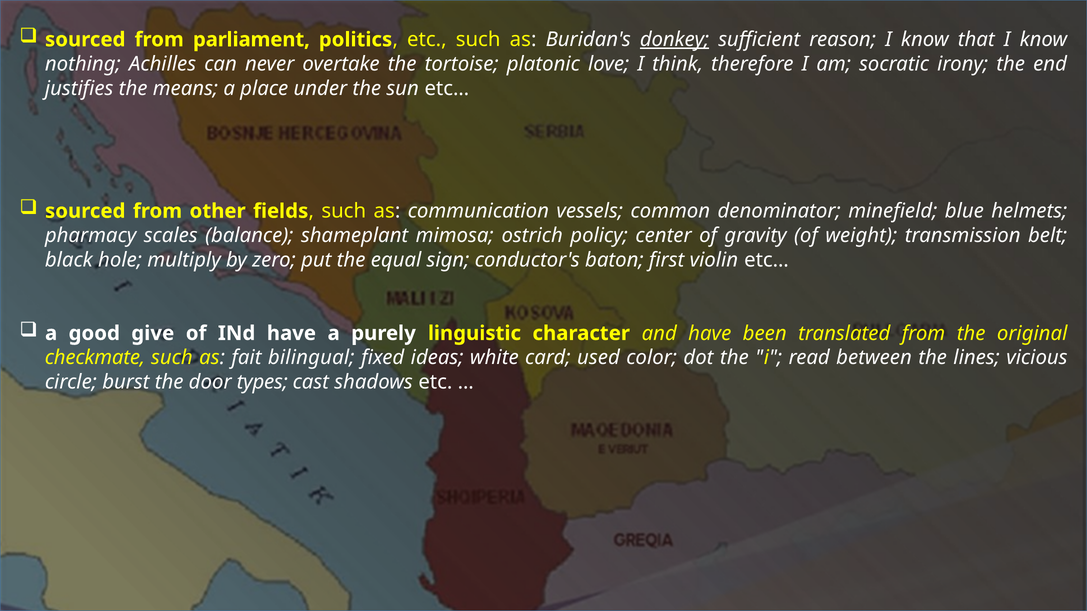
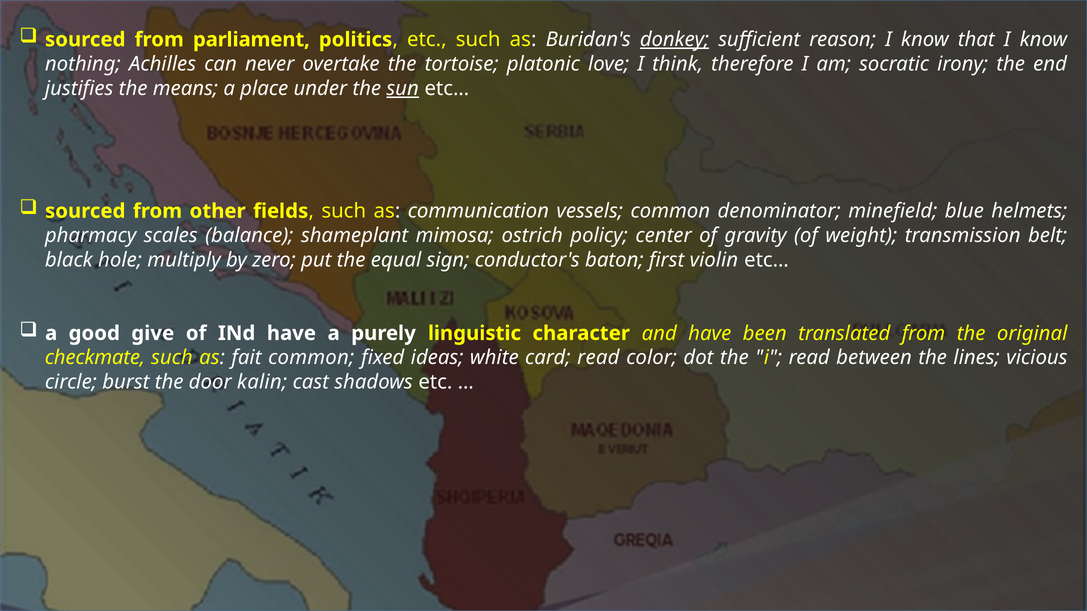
sun underline: none -> present (403, 89)
fait bilingual: bilingual -> common (311, 358)
card used: used -> read (598, 358)
types: types -> kalin (262, 382)
